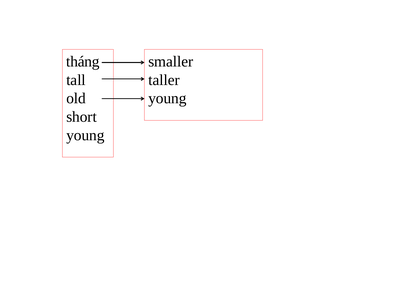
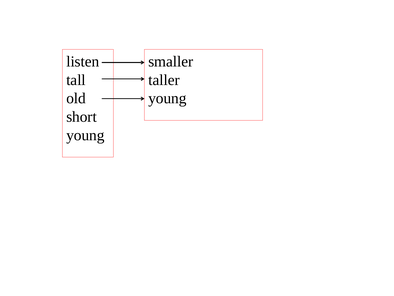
tháng: tháng -> listen (83, 61)
